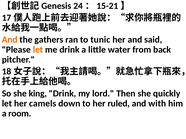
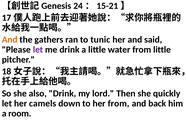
let colour: orange -> purple (38, 50)
from back: back -> little (162, 50)
king: king -> also (38, 94)
her ruled: ruled -> from (119, 104)
with: with -> back (157, 104)
